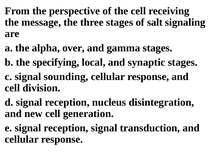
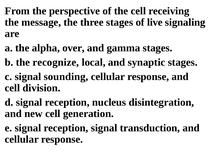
salt: salt -> live (155, 22)
specifying: specifying -> recognize (56, 62)
